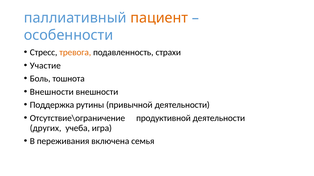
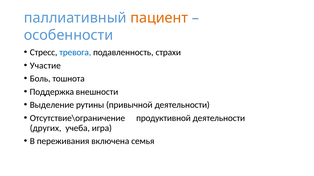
тревога colour: orange -> blue (75, 53)
Внешности: Внешности -> Поддержка (52, 92)
Поддержка: Поддержка -> Выделение (52, 105)
